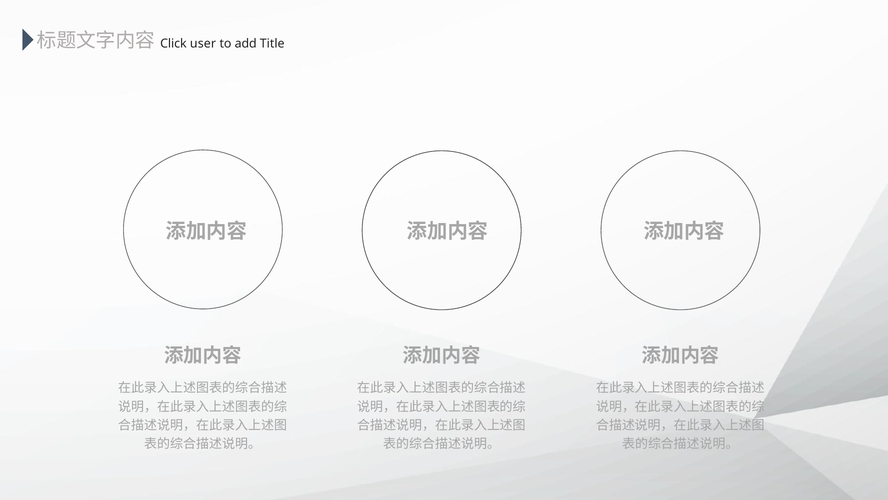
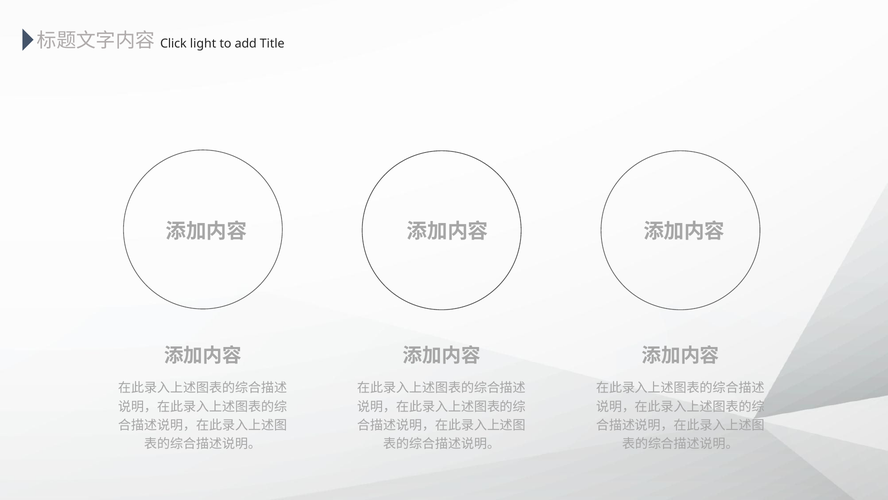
user: user -> light (203, 44)
